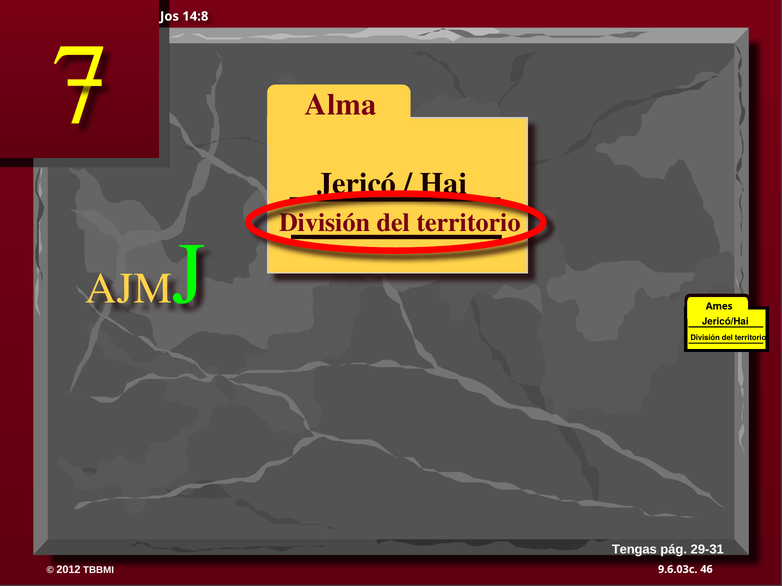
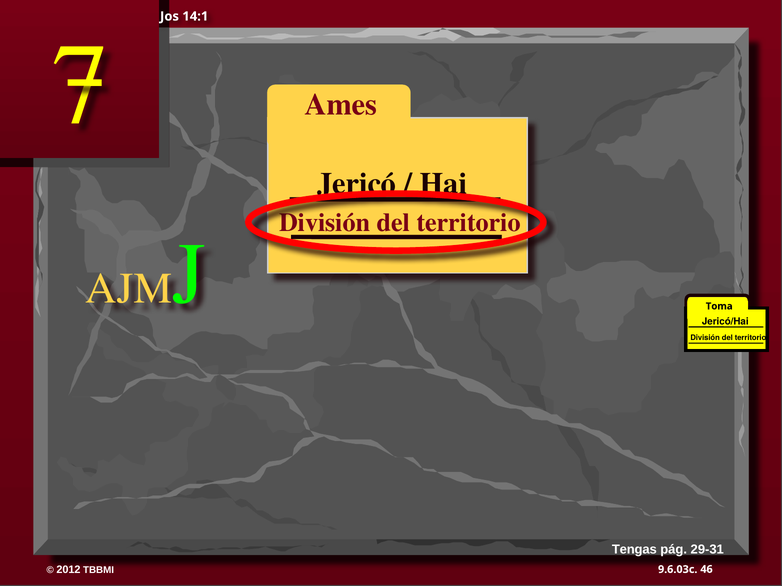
14:8: 14:8 -> 14:1 (195, 16)
Alma: Alma -> Ames (341, 105)
Ames: Ames -> Toma (719, 306)
